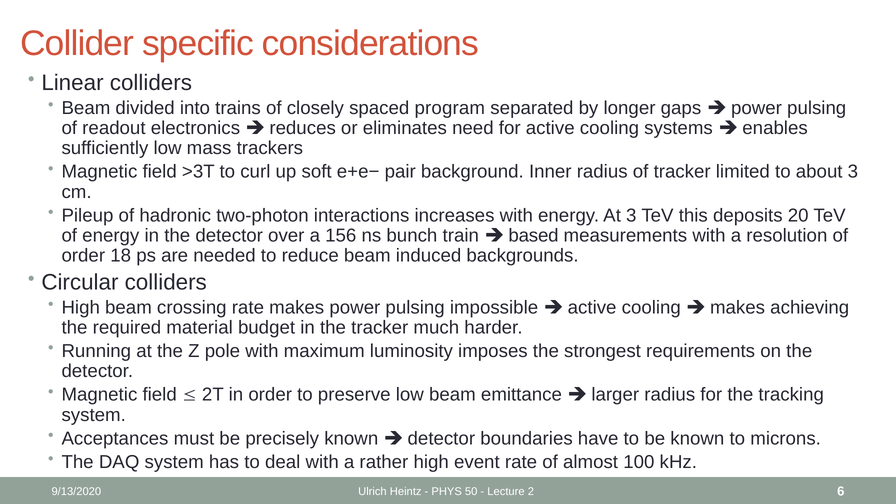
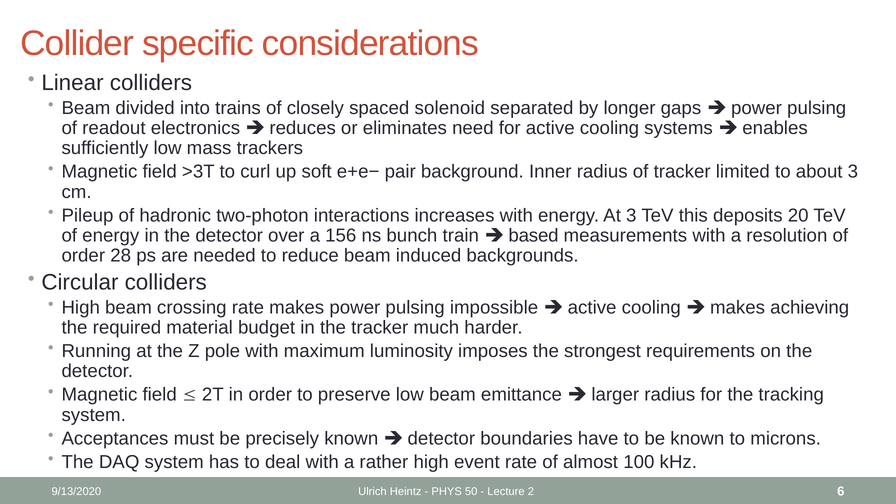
program: program -> solenoid (450, 108)
18: 18 -> 28 (121, 256)
